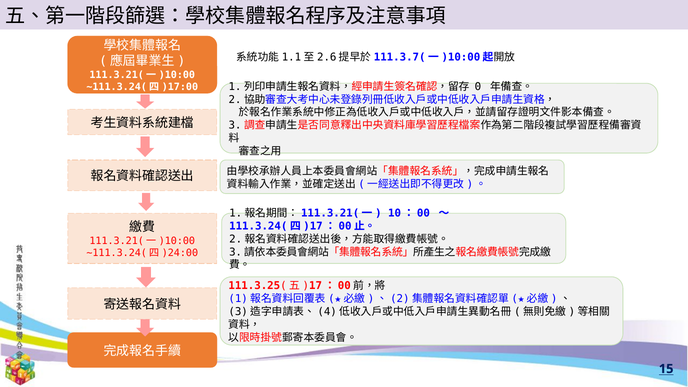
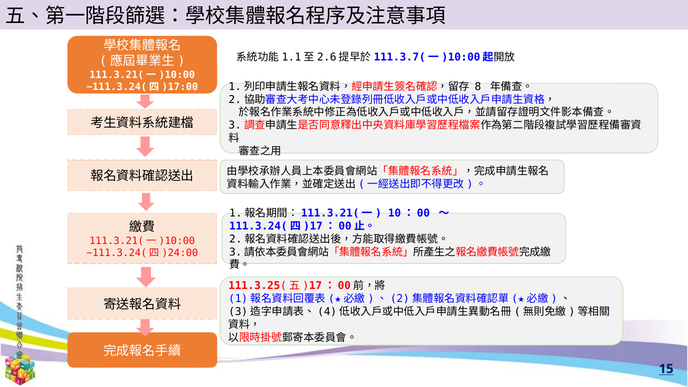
0: 0 -> 8 (478, 87)
